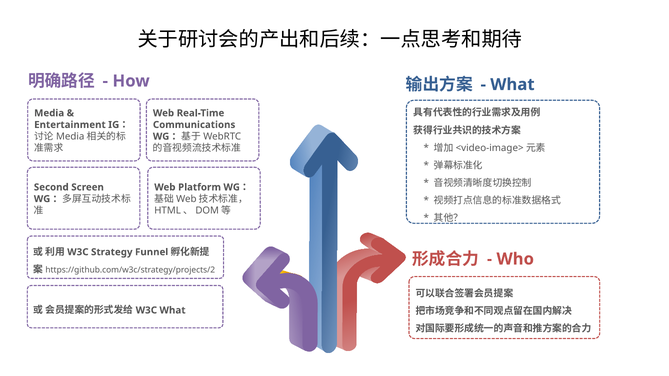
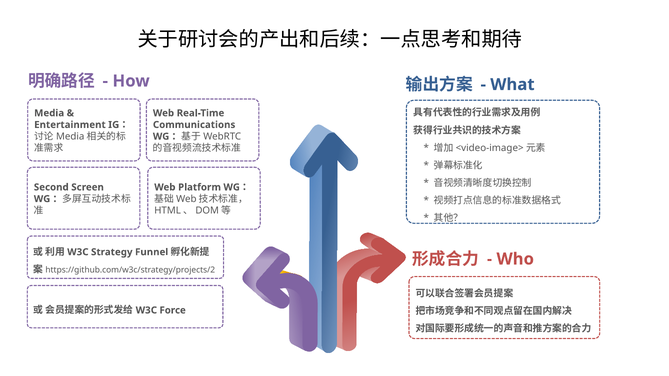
What: What -> Force (173, 310)
